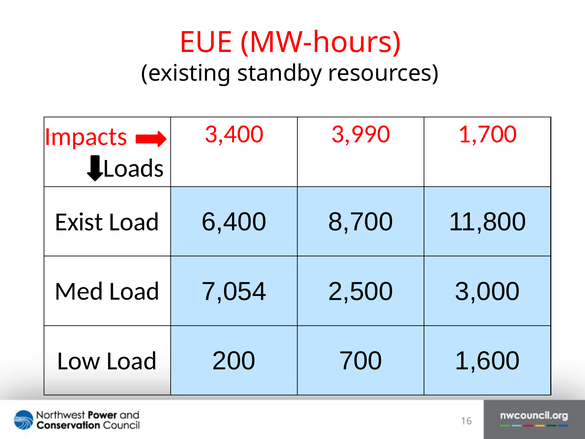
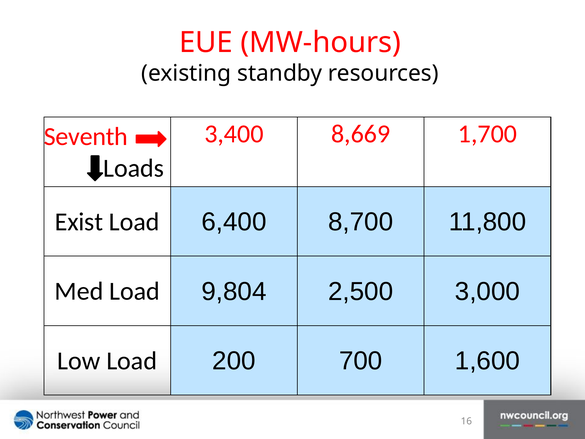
3,990: 3,990 -> 8,669 (361, 134)
Impacts: Impacts -> Seventh (86, 136)
7,054: 7,054 -> 9,804 (234, 291)
